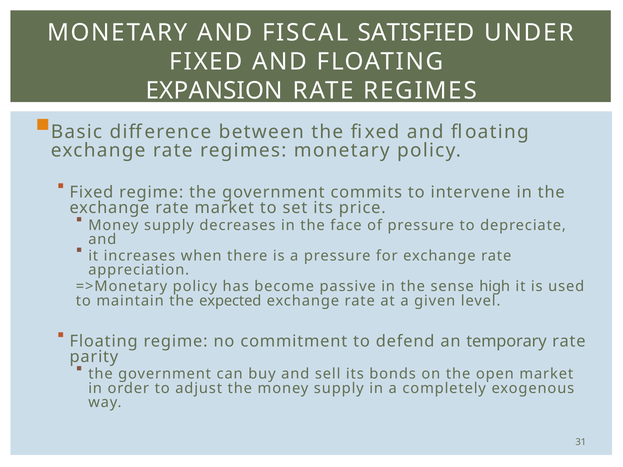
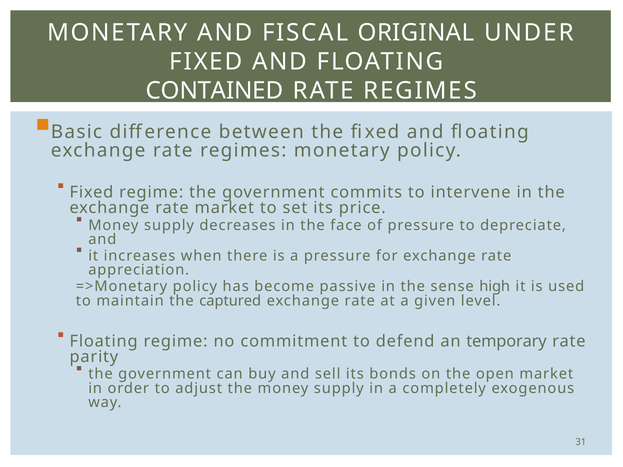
SATISFIED: SATISFIED -> ORIGINAL (416, 33)
EXPANSION: EXPANSION -> CONTAINED (215, 91)
expected: expected -> captured (230, 301)
